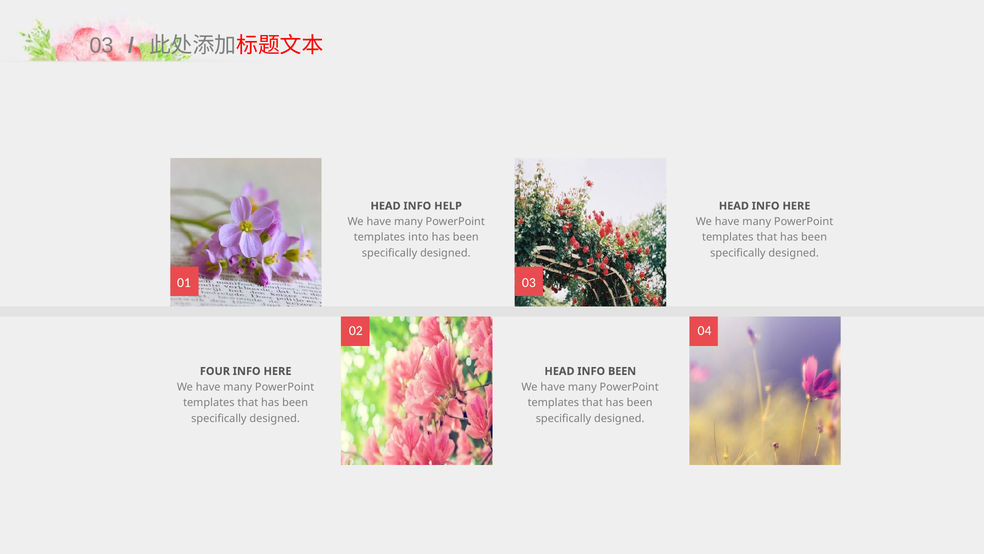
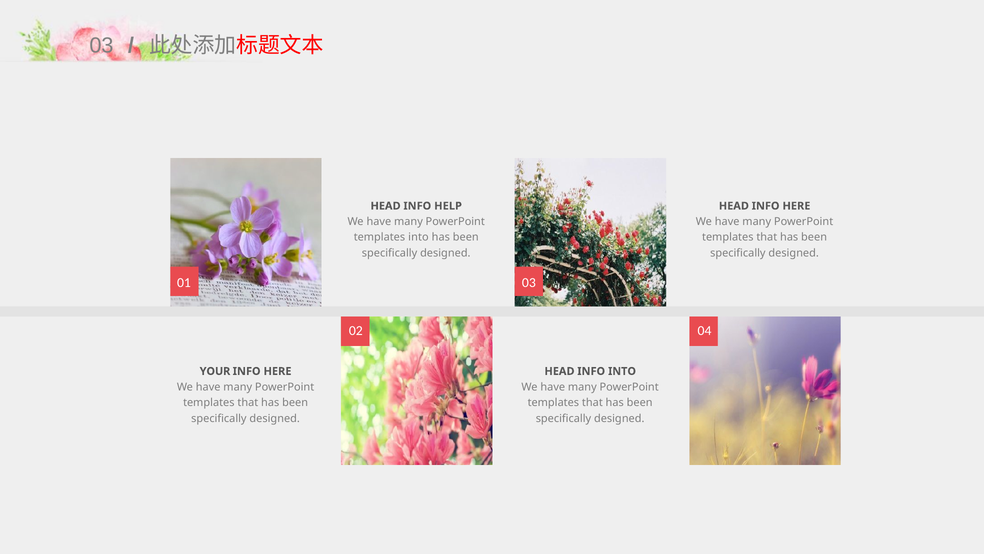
FOUR: FOUR -> YOUR (215, 371)
INFO BEEN: BEEN -> INTO (622, 371)
